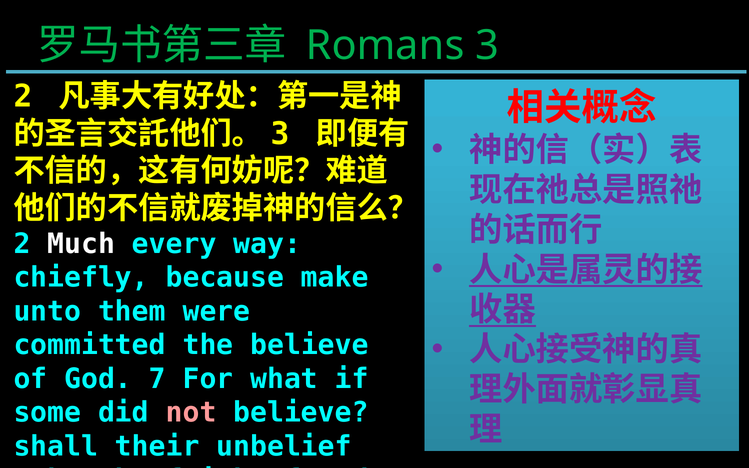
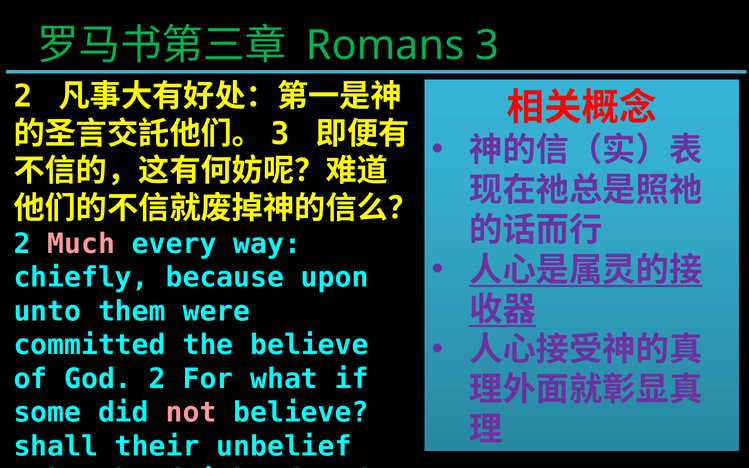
Much colour: white -> pink (81, 244)
because make: make -> upon (335, 278)
God 7: 7 -> 2 (157, 379)
